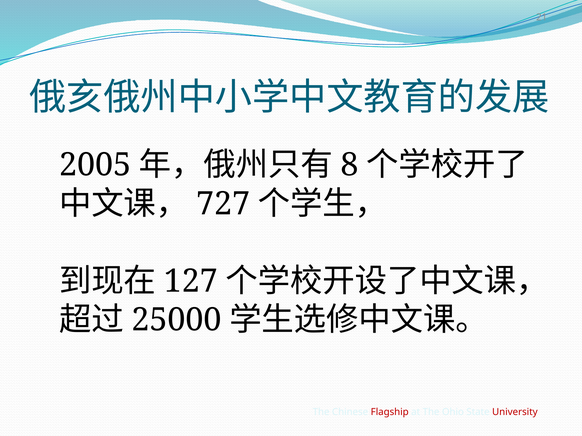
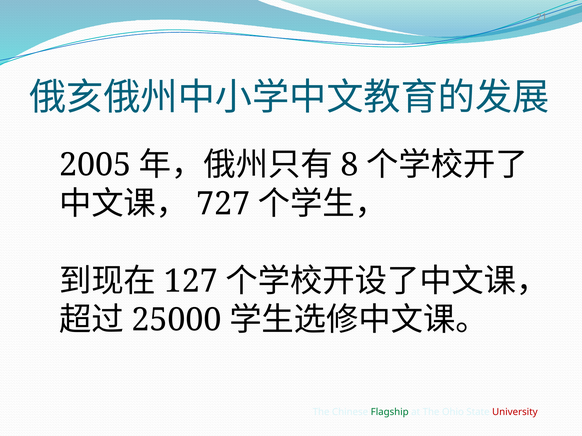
Flagship colour: red -> green (390, 412)
